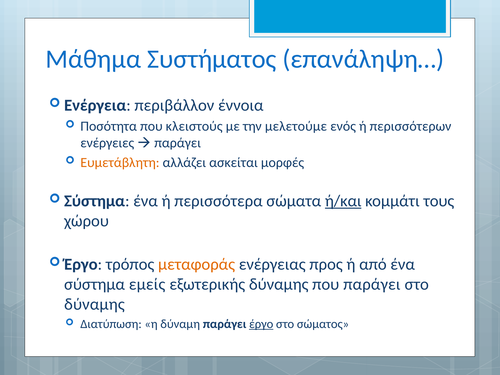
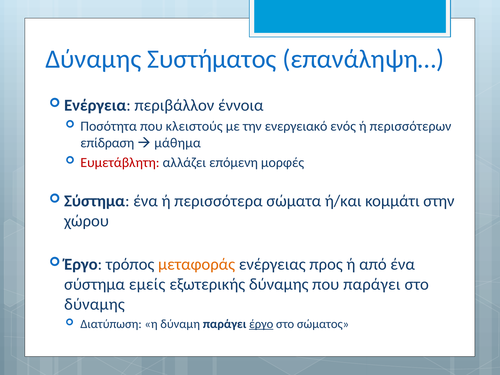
Μάθημα: Μάθημα -> Δύναμης (93, 59)
μελετούμε: μελετούμε -> ενεργειακό (296, 126)
ενέργειες: ενέργειες -> επίδραση (107, 143)
παράγει: παράγει -> μάθημα (178, 143)
Ευμετάβλητη colour: orange -> red (120, 162)
ασκείται: ασκείται -> επόμενη (234, 162)
ή/και underline: present -> none (343, 201)
τους: τους -> στην (439, 201)
